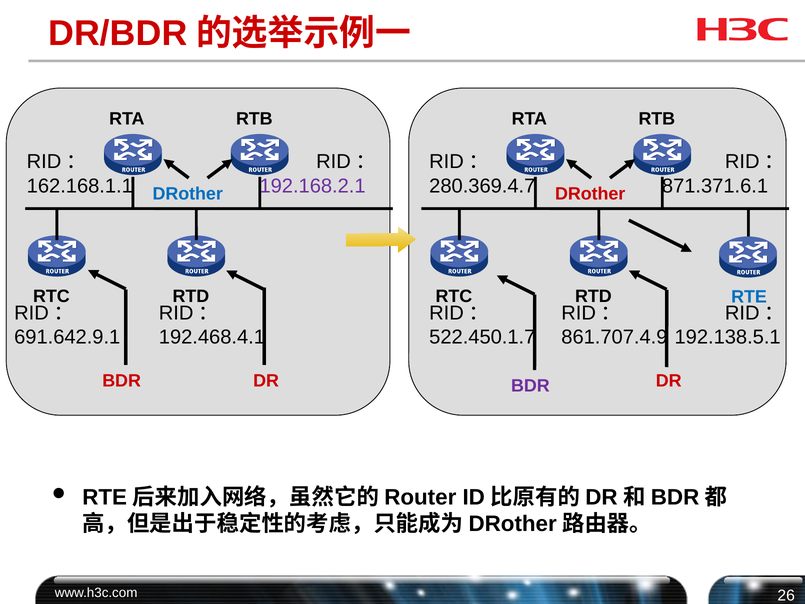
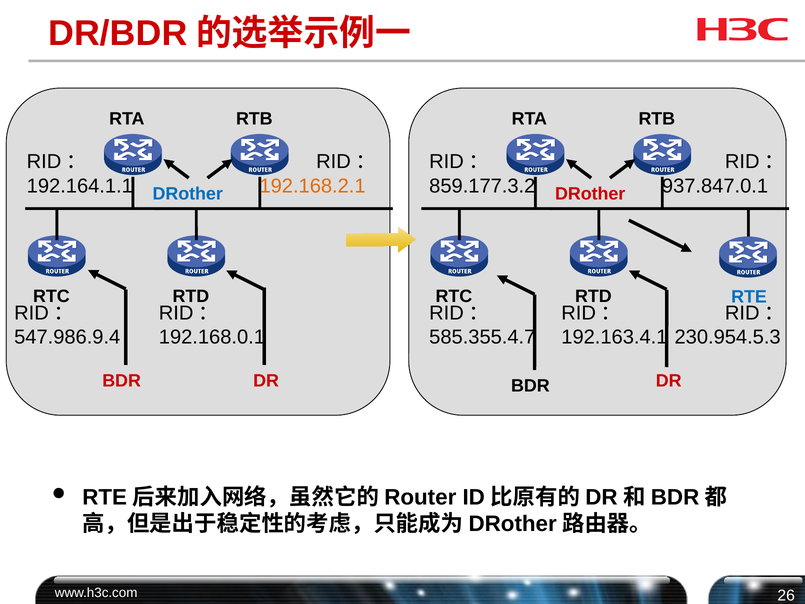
162.168.1.1: 162.168.1.1 -> 192.164.1.1 (80, 186)
192.168.2.1 colour: purple -> orange (313, 186)
280.369.4.7: 280.369.4.7 -> 859.177.3.2 (482, 186)
871.371.6.1: 871.371.6.1 -> 937.847.0.1 (715, 186)
691.642.9.1: 691.642.9.1 -> 547.986.9.4 (67, 337)
192.468.4.1: 192.468.4.1 -> 192.168.0.1 (212, 337)
522.450.1.7: 522.450.1.7 -> 585.355.4.7 (482, 337)
861.707.4.9: 861.707.4.9 -> 192.163.4.1 (614, 337)
192.138.5.1: 192.138.5.1 -> 230.954.5.3 (728, 337)
BDR colour: purple -> black (530, 386)
